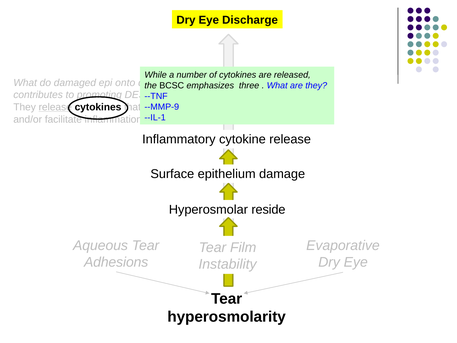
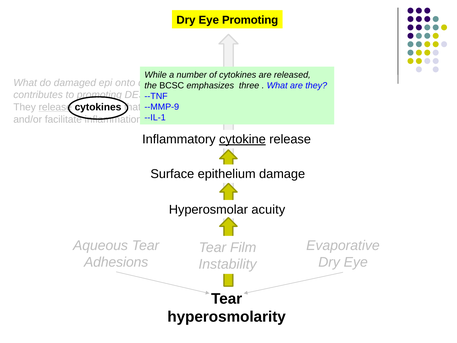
Eye Discharge: Discharge -> Promoting (250, 20)
cytokine underline: none -> present (242, 139)
reside: reside -> acuity (268, 209)
